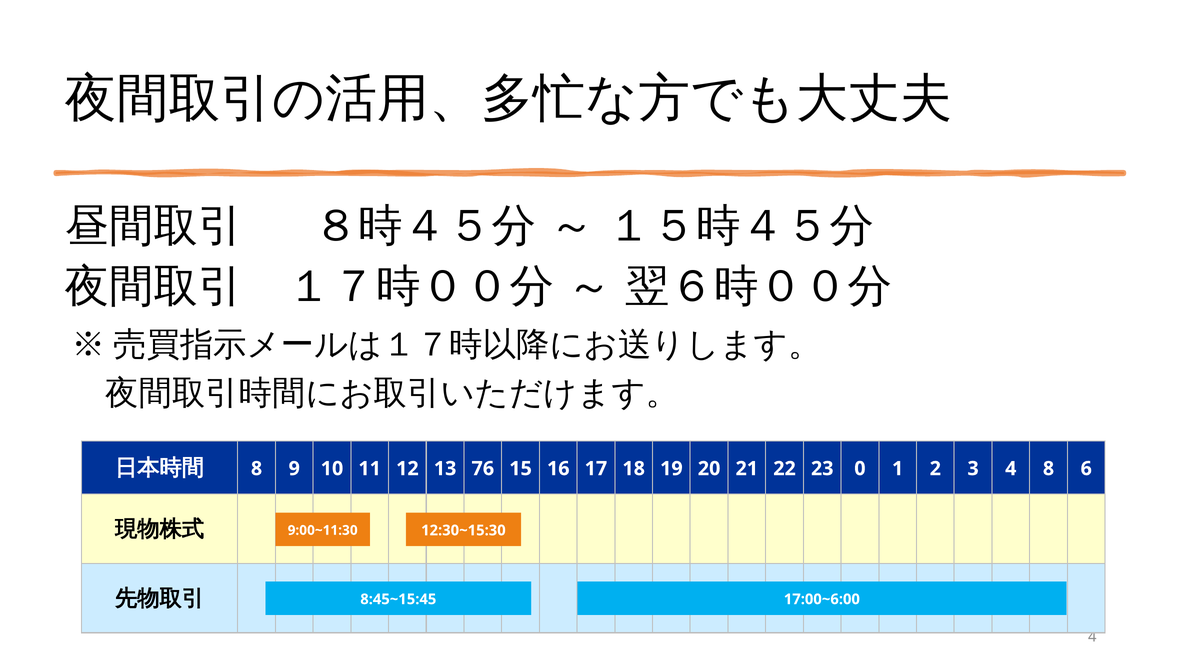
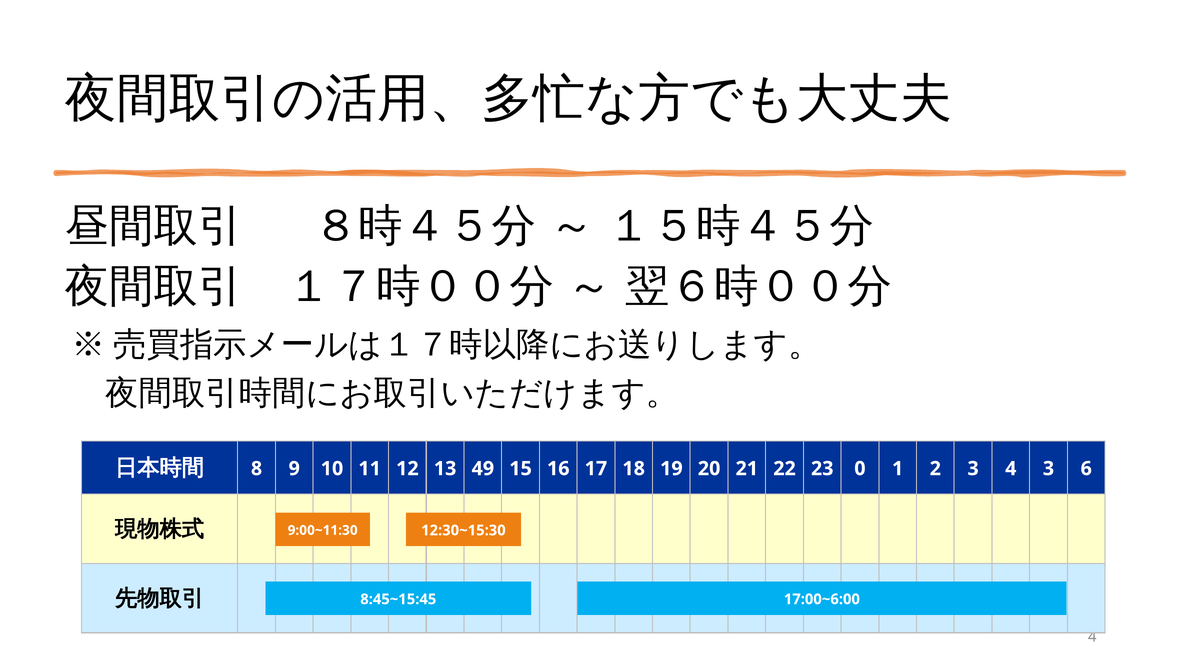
76: 76 -> 49 (483, 468)
4 8: 8 -> 3 (1048, 468)
